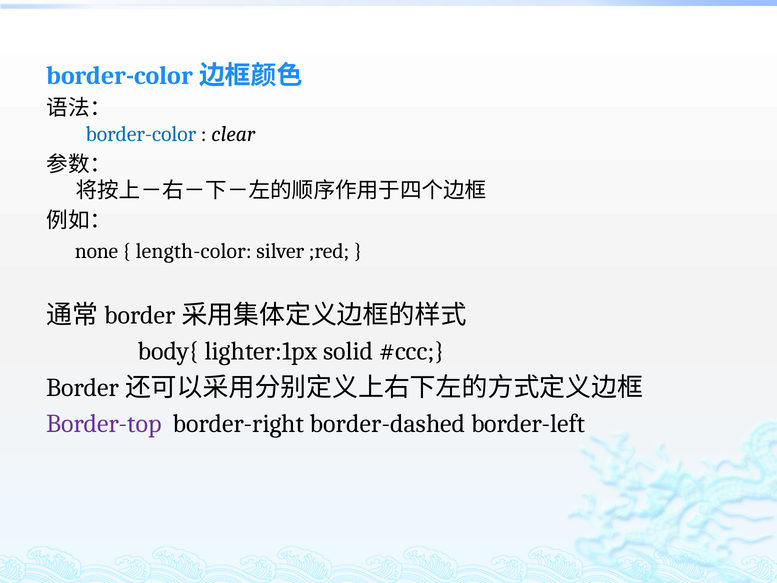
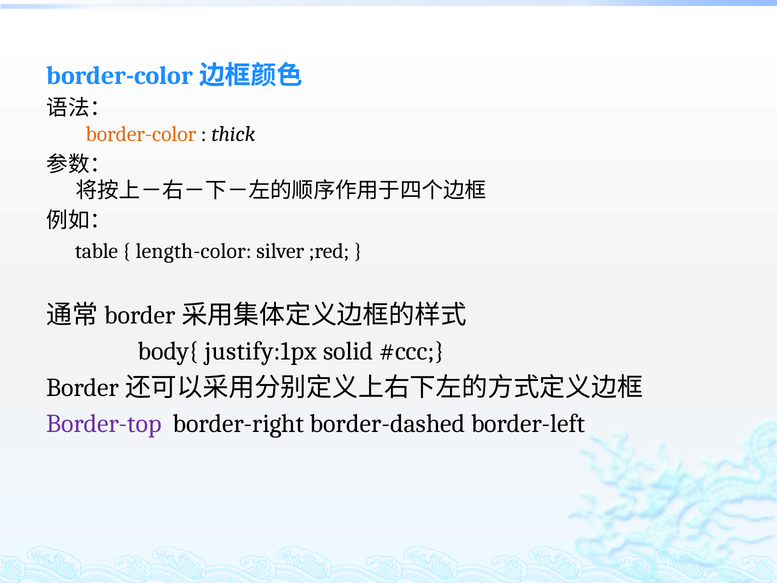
border-color colour: blue -> orange (141, 134)
clear: clear -> thick (233, 134)
none: none -> table (96, 251)
lighter:1px: lighter:1px -> justify:1px (261, 351)
